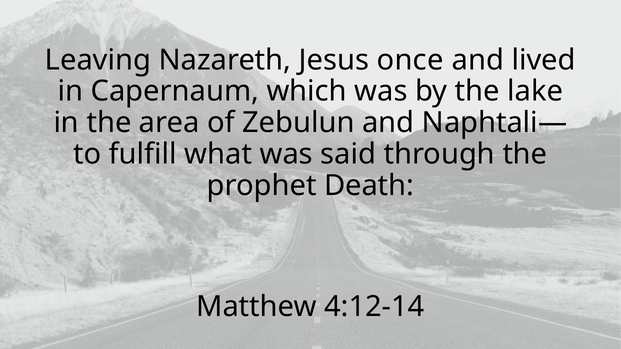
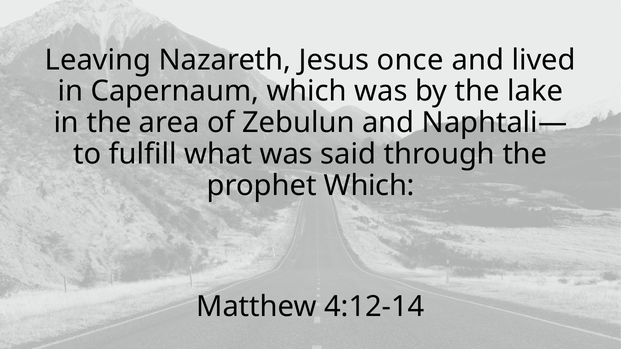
prophet Death: Death -> Which (369, 186)
